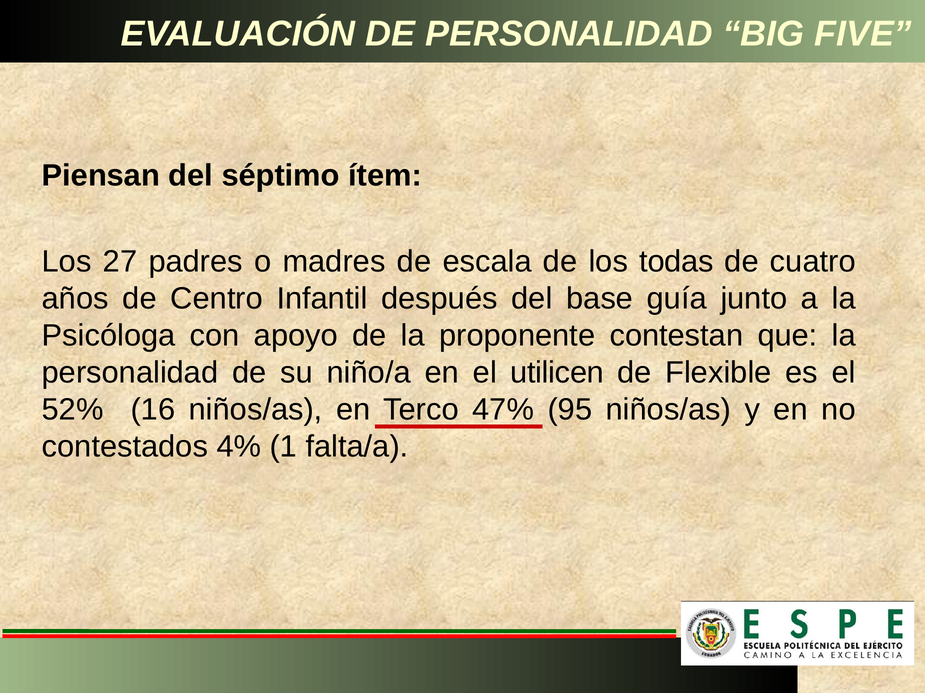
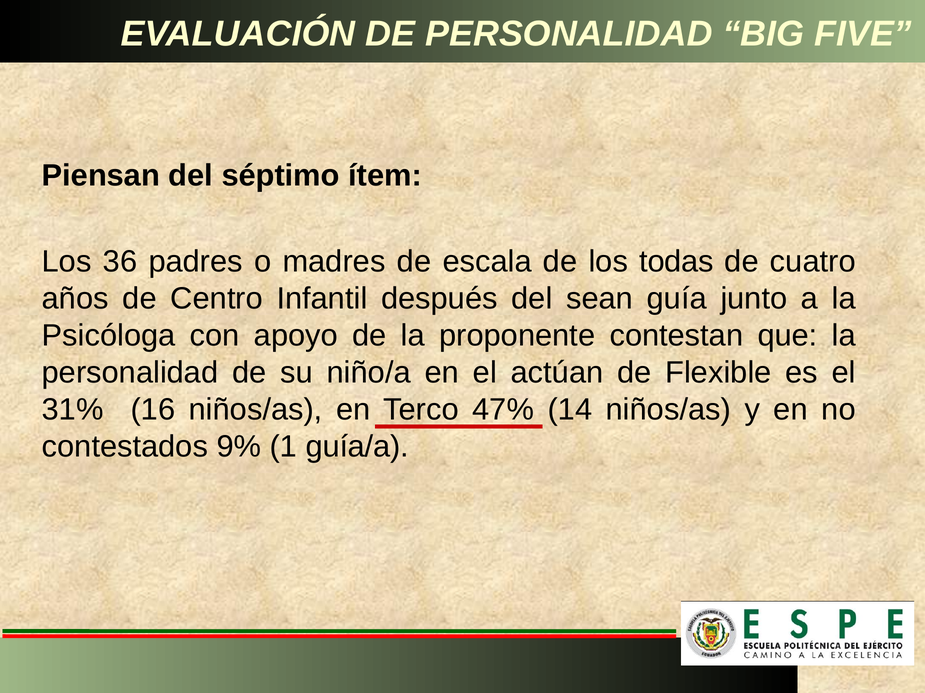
27: 27 -> 36 (120, 262)
base: base -> sean (600, 299)
utilicen: utilicen -> actúan (557, 373)
52%: 52% -> 31% (73, 410)
95: 95 -> 14 (570, 410)
4%: 4% -> 9% (239, 447)
falta/a: falta/a -> guía/a (357, 447)
